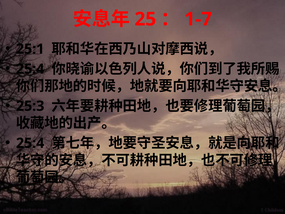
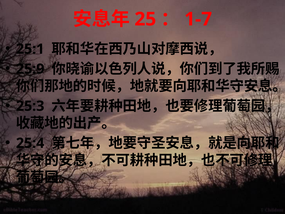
25:4: 25:4 -> 25:9 (30, 69)
